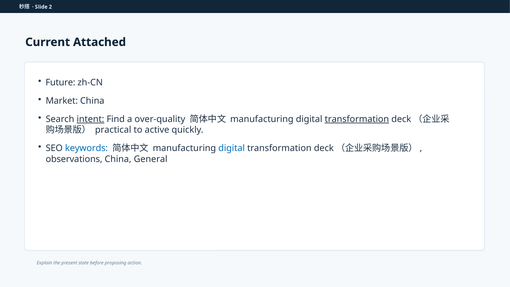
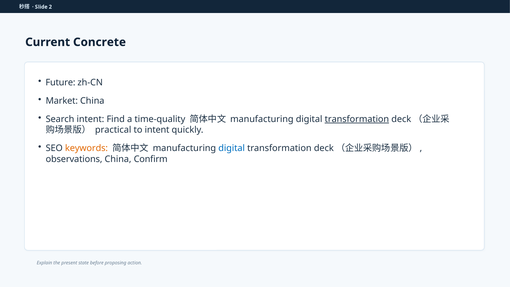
Attached: Attached -> Concrete (100, 42)
intent underline: present -> none (90, 119)
over-quality: over-quality -> time-quality (160, 119)
to active: active -> intent (157, 130)
keywords colour: blue -> orange (86, 148)
General: General -> Confirm (151, 159)
